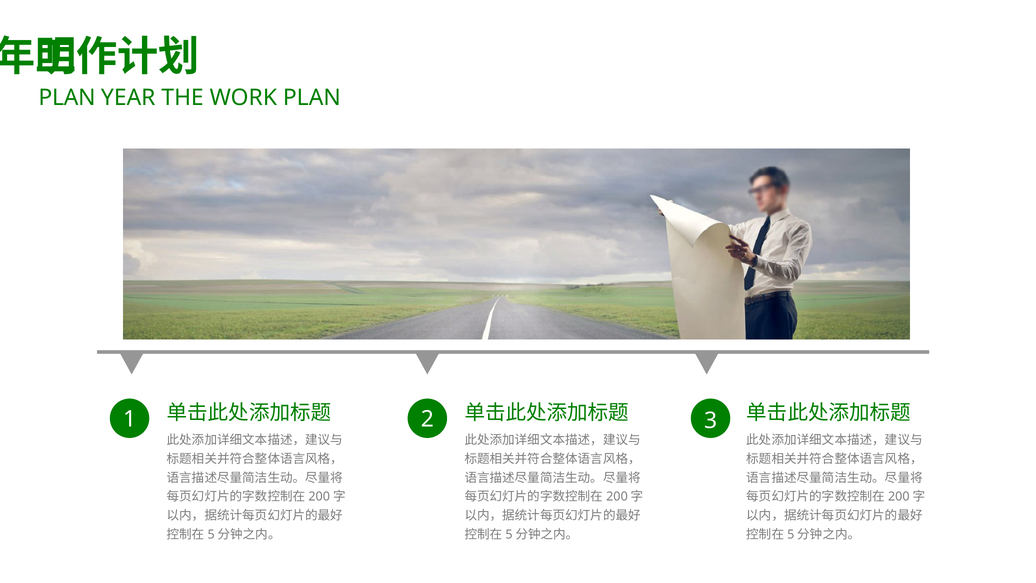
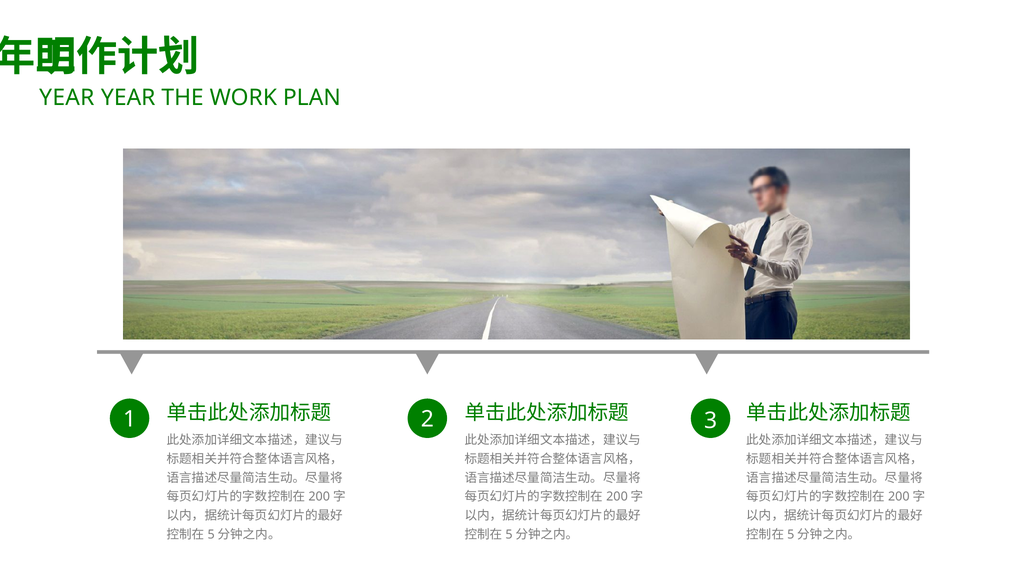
PLAN: PLAN -> YEAR (67, 98)
